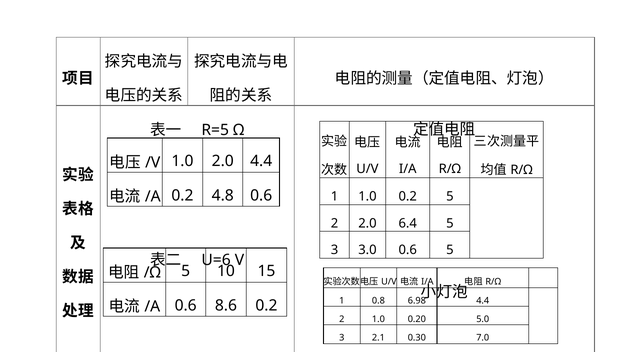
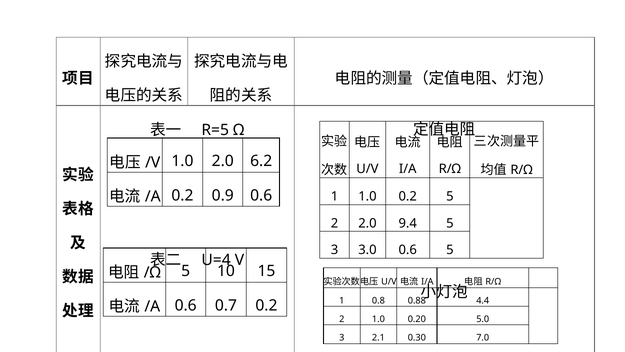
2.0 4.4: 4.4 -> 6.2 (261, 161)
4.8: 4.8 -> 0.9 (223, 195)
6.4: 6.4 -> 9.4 (408, 223)
U=6: U=6 -> U=4 (216, 260)
6.98: 6.98 -> 0.88 (417, 300)
8.6: 8.6 -> 0.7 (226, 305)
